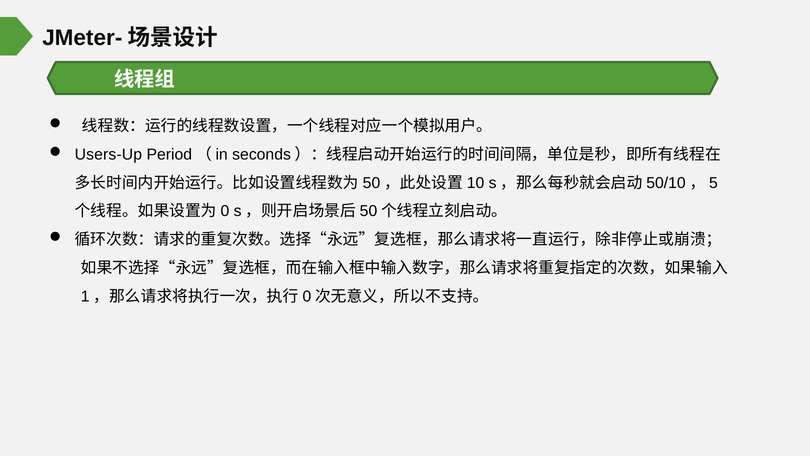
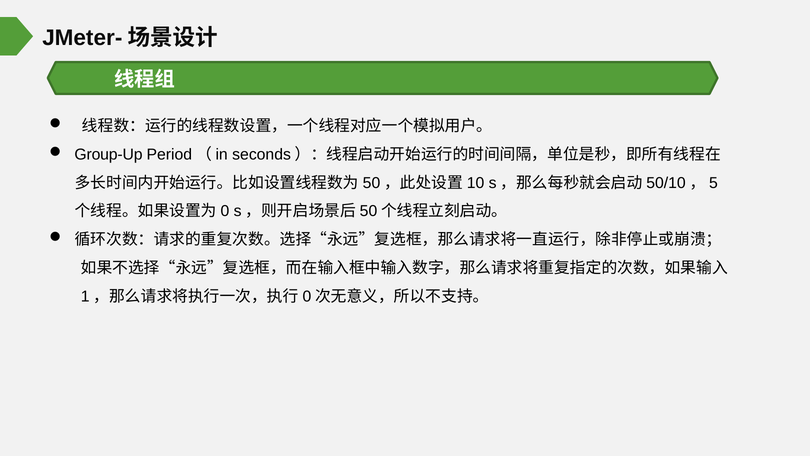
Users-Up: Users-Up -> Group-Up (108, 154)
